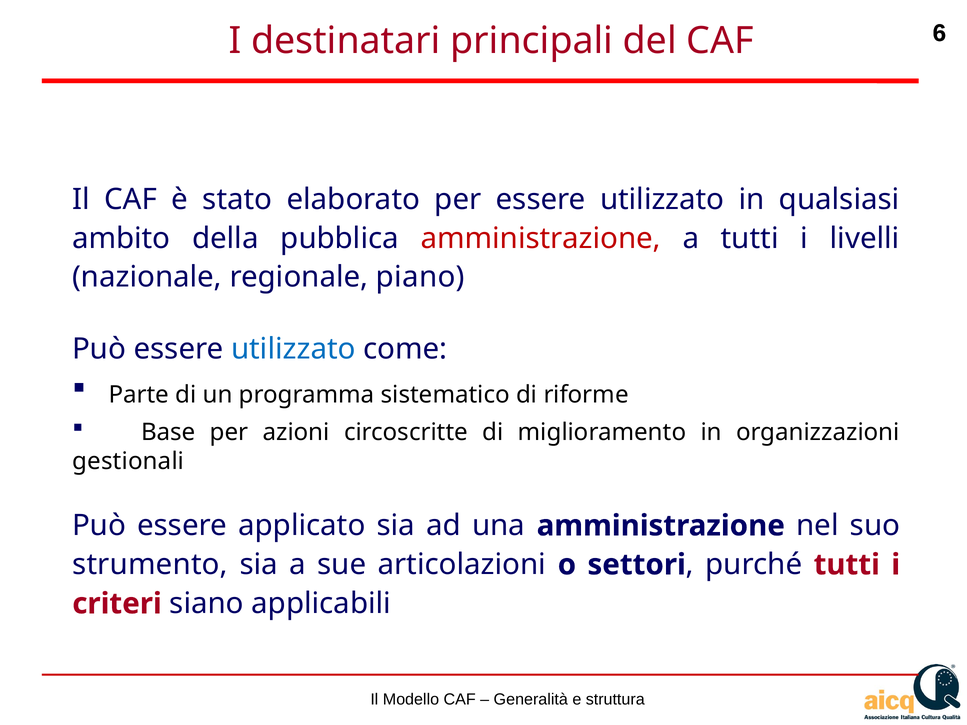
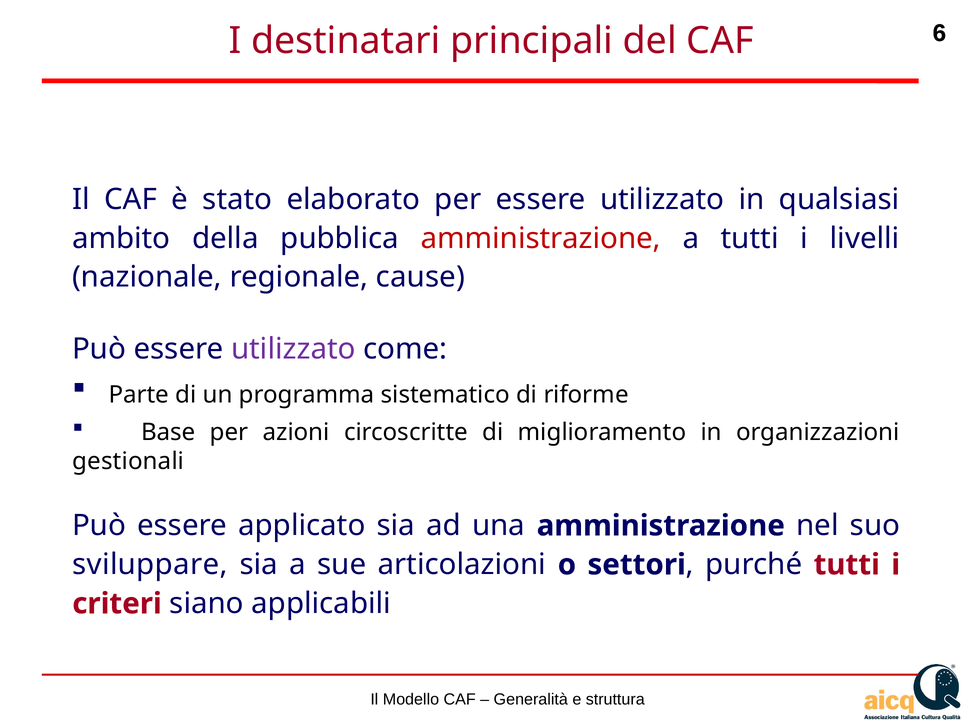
piano: piano -> cause (420, 277)
utilizzato colour: blue -> purple (293, 349)
strumento: strumento -> sviluppare (150, 565)
